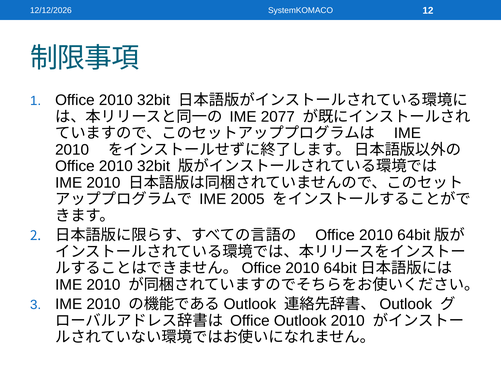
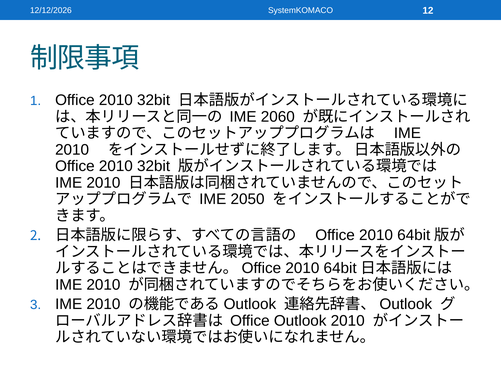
2077: 2077 -> 2060 (278, 117)
2005: 2005 -> 2050 (248, 200)
